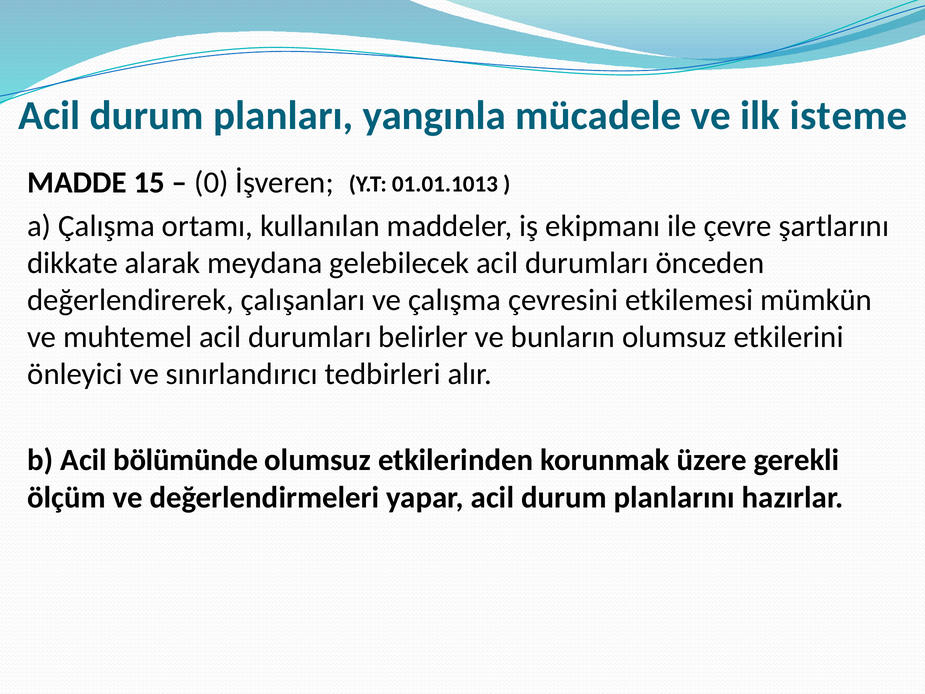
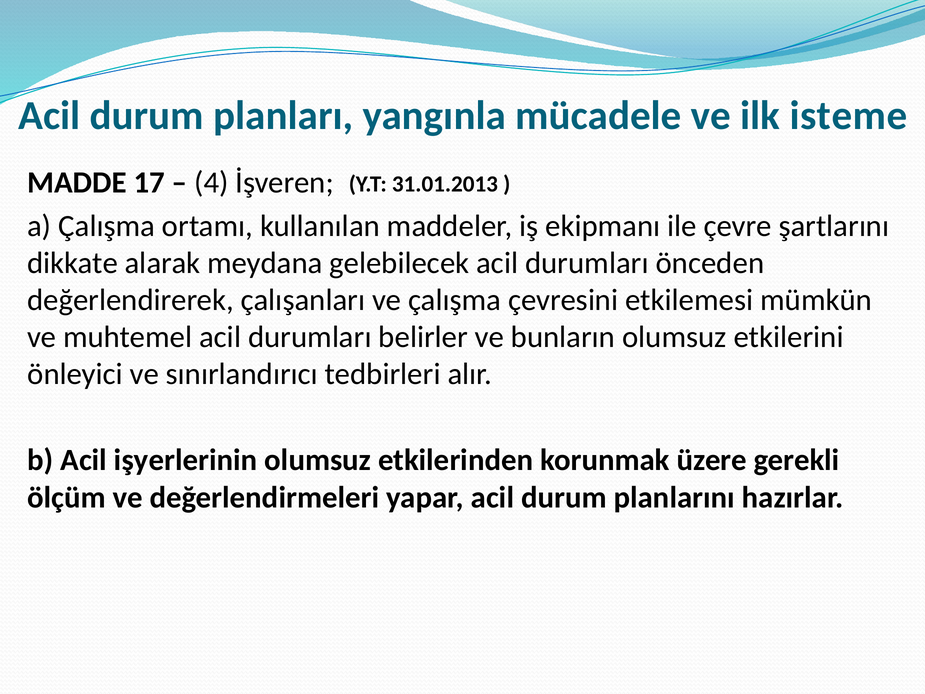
15: 15 -> 17 (149, 183)
0: 0 -> 4 (211, 183)
01.01.1013: 01.01.1013 -> 31.01.2013 (445, 184)
bölümünde: bölümünde -> işyerlerinin (186, 460)
